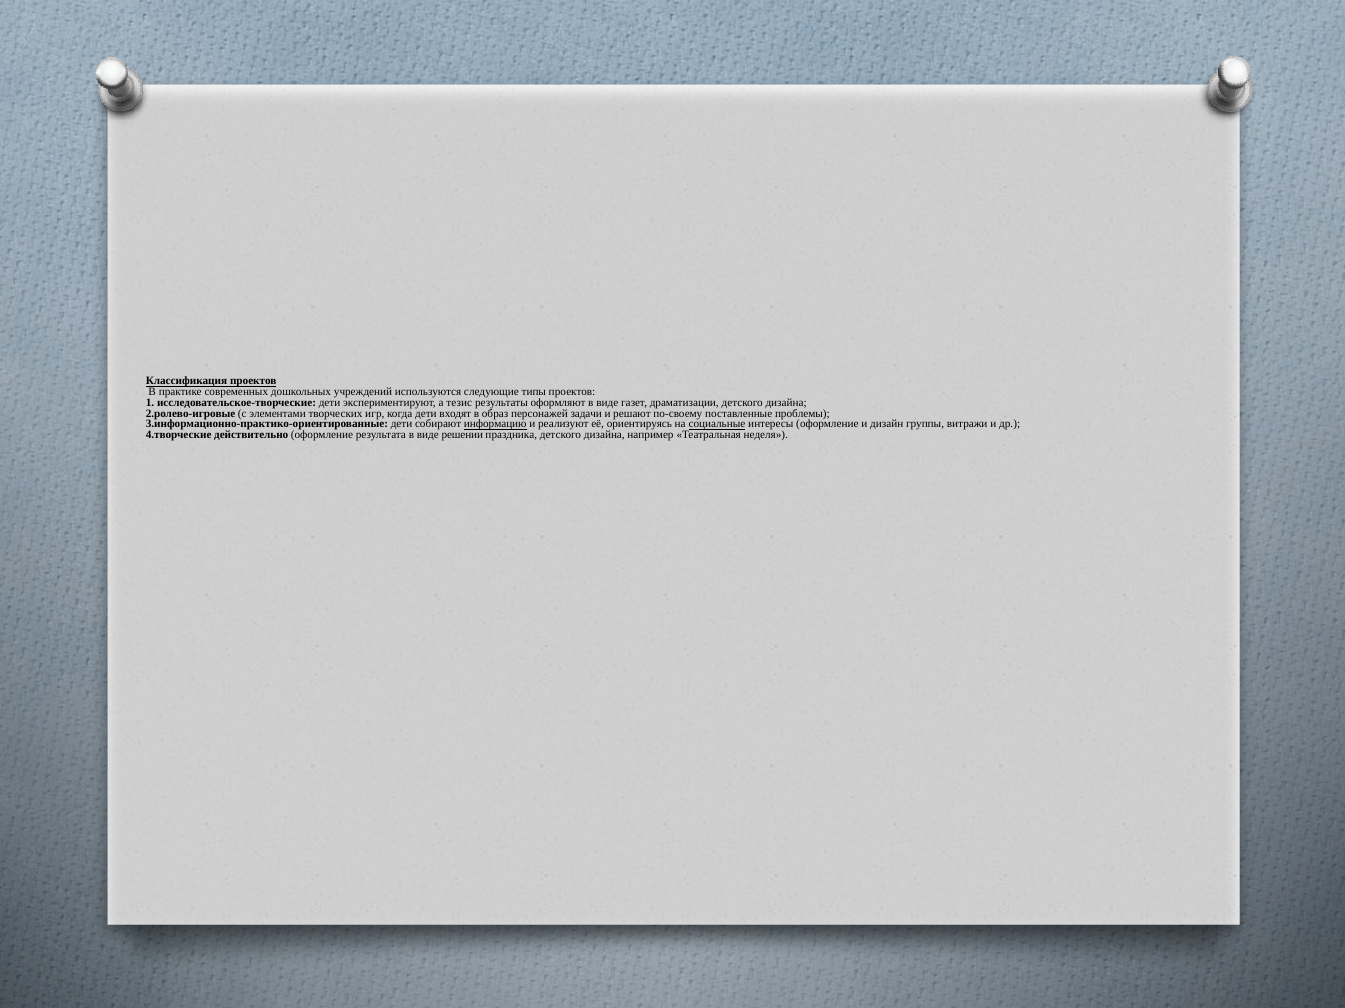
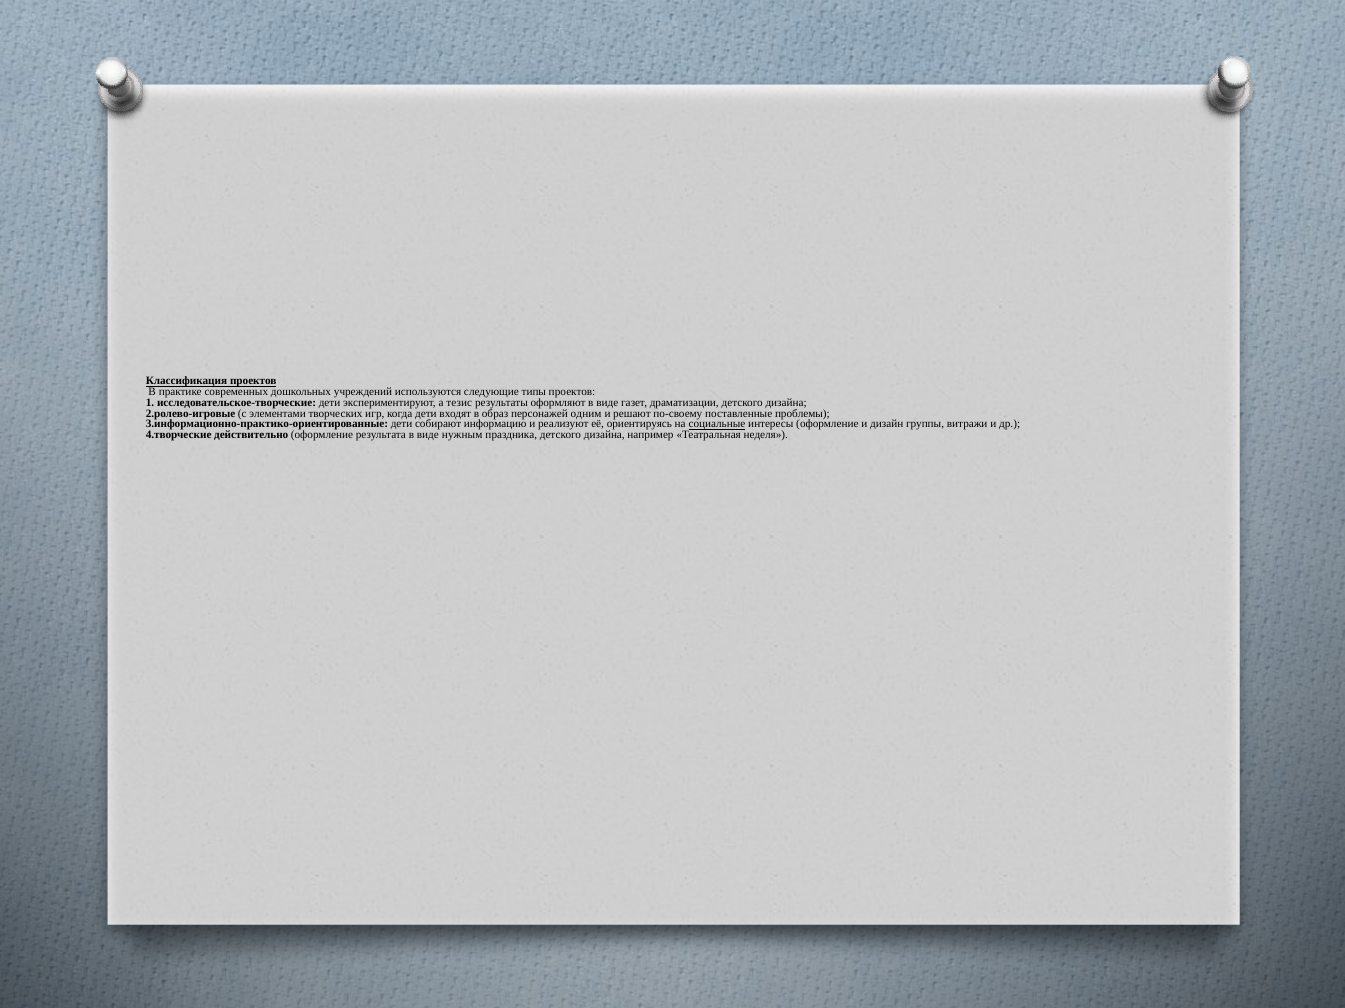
задачи: задачи -> одним (586, 414)
информацию underline: present -> none (495, 425)
решении: решении -> нужным (462, 435)
